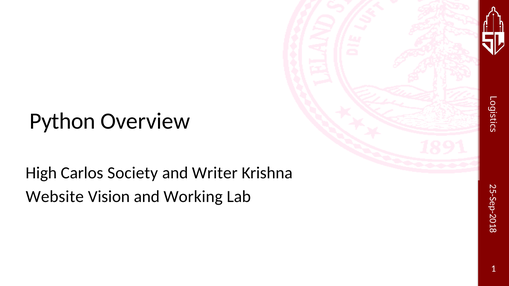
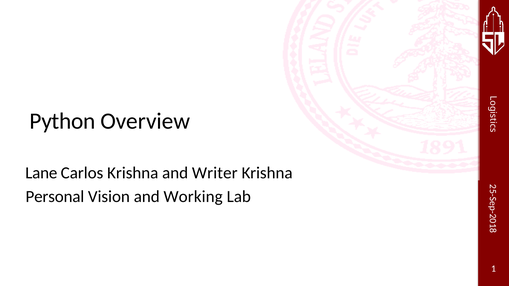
High: High -> Lane (41, 173)
Carlos Society: Society -> Krishna (133, 173)
Website: Website -> Personal (55, 197)
